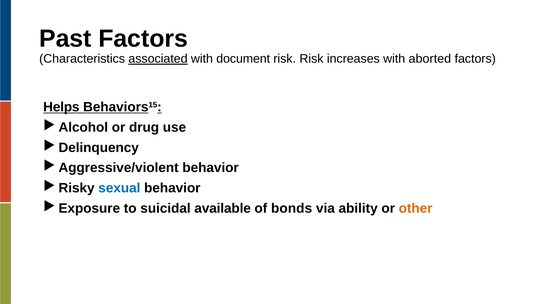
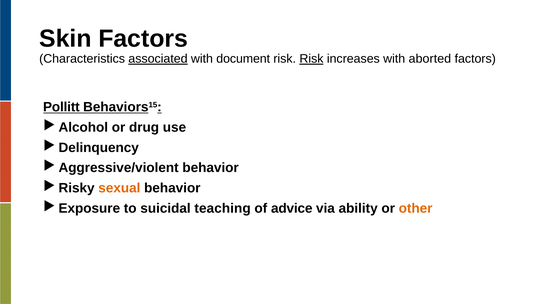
Past: Past -> Skin (65, 39)
Risk underline: none -> present (311, 59)
Helps: Helps -> Pollitt (61, 107)
sexual colour: blue -> orange (119, 188)
available: available -> teaching (223, 208)
bonds: bonds -> advice (292, 208)
